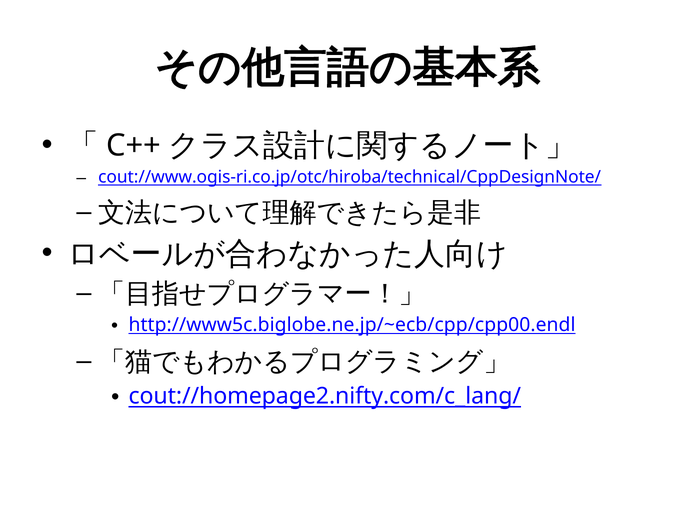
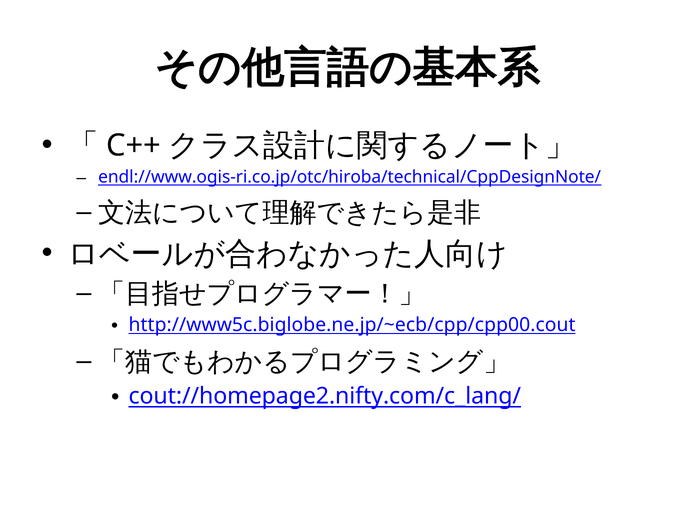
cout://www.ogis-ri.co.jp/otc/hiroba/technical/CppDesignNote/: cout://www.ogis-ri.co.jp/otc/hiroba/technical/CppDesignNote/ -> endl://www.ogis-ri.co.jp/otc/hiroba/technical/CppDesignNote/ (350, 177)
http://www5c.biglobe.ne.jp/~ecb/cpp/cpp00.endl: http://www5c.biglobe.ne.jp/~ecb/cpp/cpp00.endl -> http://www5c.biglobe.ne.jp/~ecb/cpp/cpp00.cout (352, 325)
